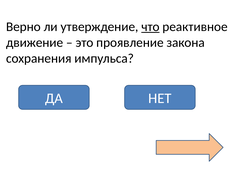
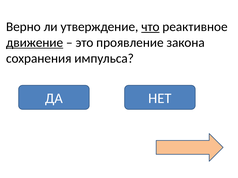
движение underline: none -> present (35, 43)
